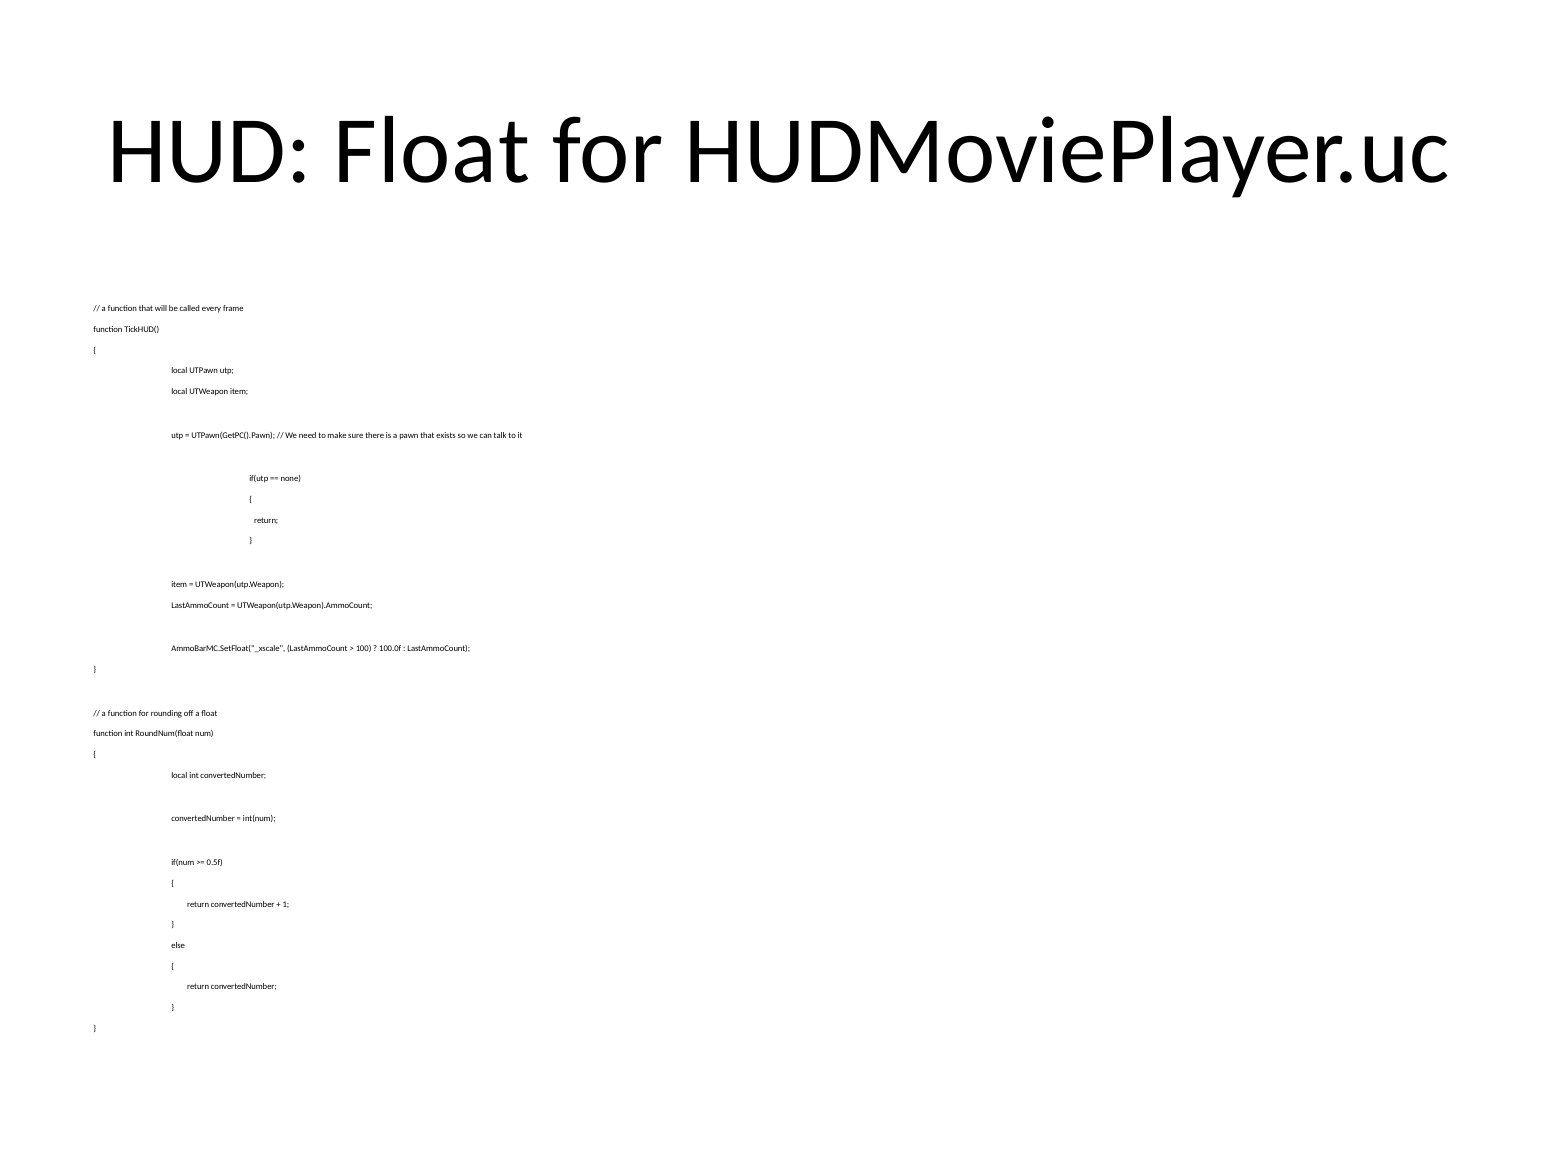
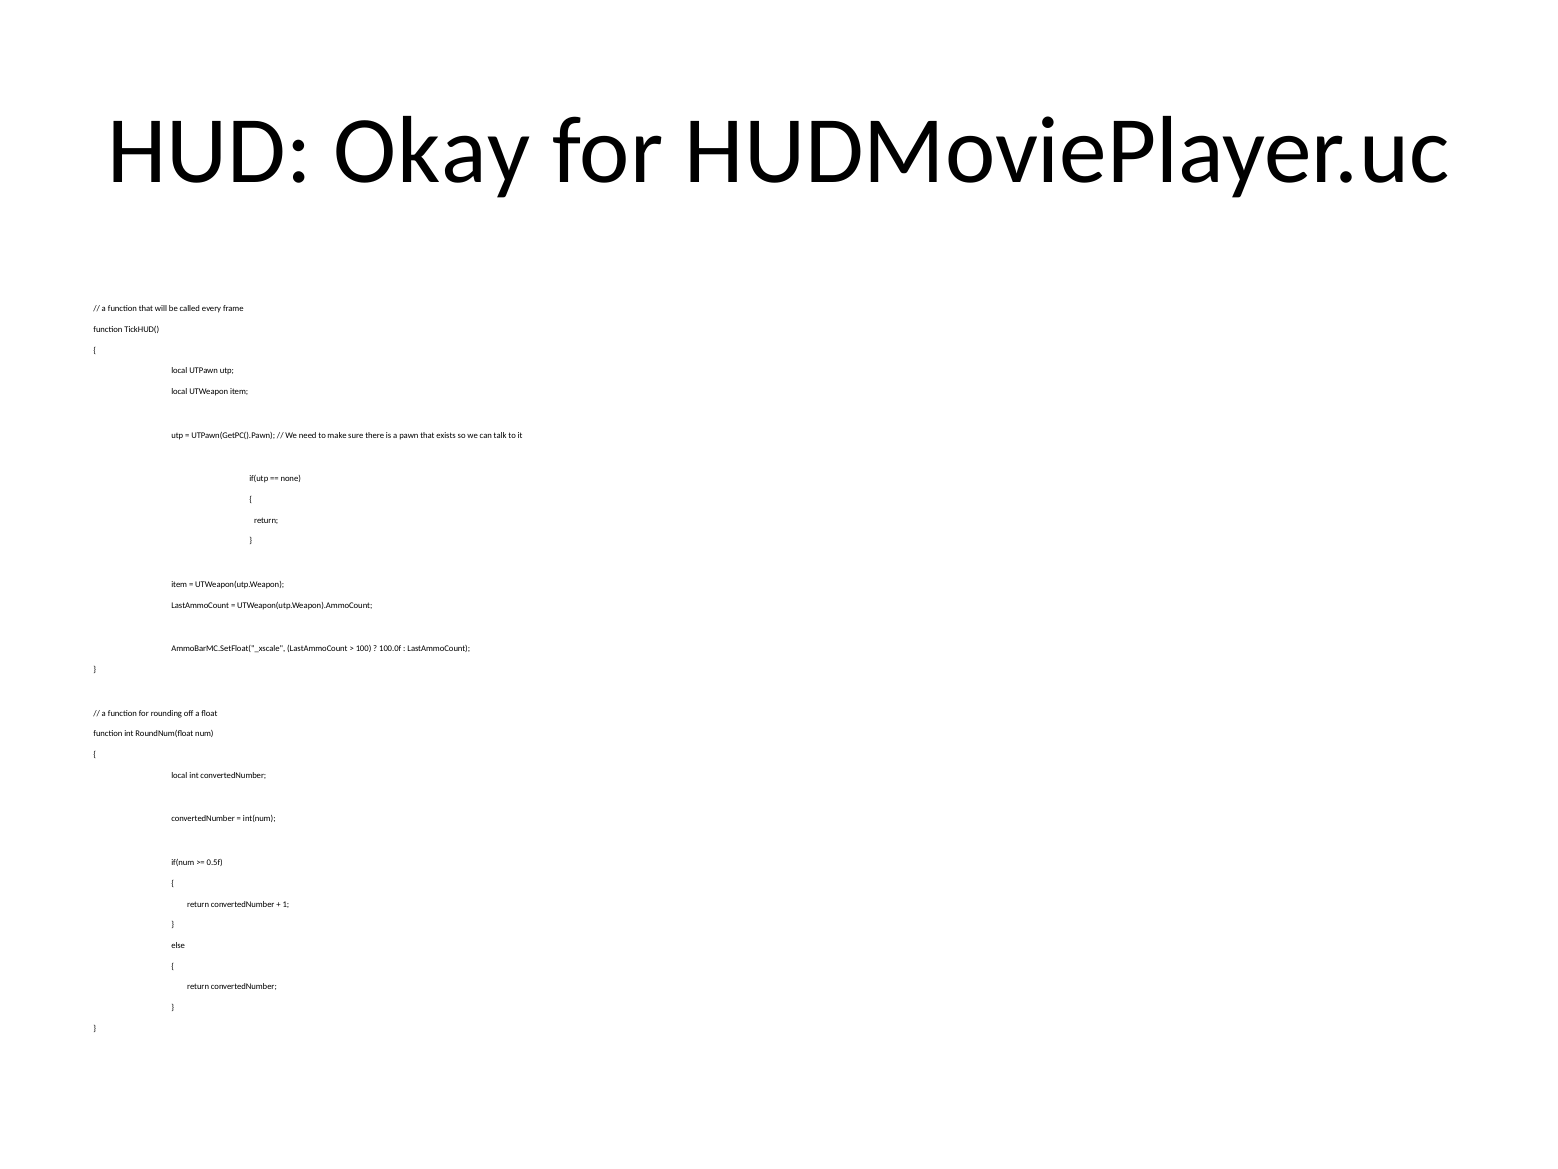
HUD Float: Float -> Okay (432, 151)
